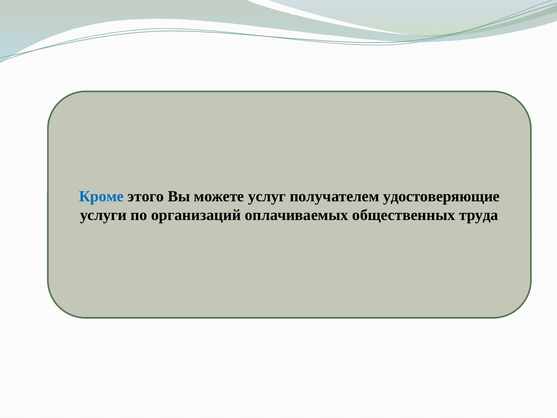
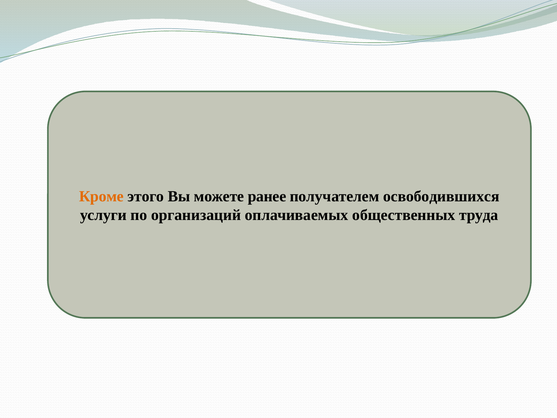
Кроме colour: blue -> orange (101, 196)
услуг: услуг -> ранее (267, 196)
удостоверяющие: удостоверяющие -> освободившихся (441, 196)
